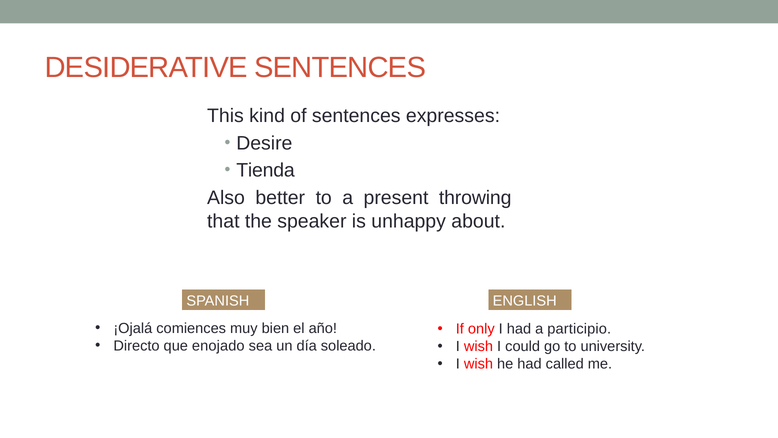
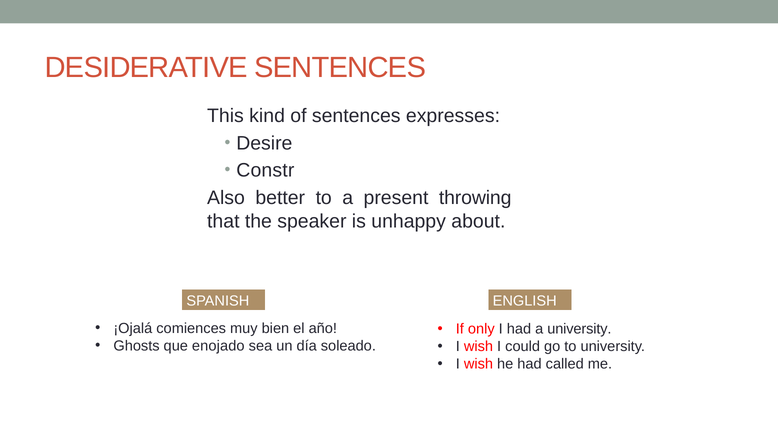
Tienda: Tienda -> Constr (265, 170)
a participio: participio -> university (579, 329)
Directo: Directo -> Ghosts (137, 346)
